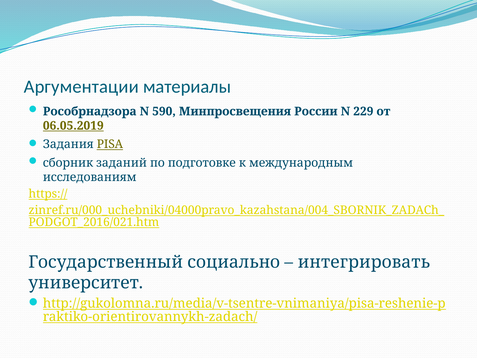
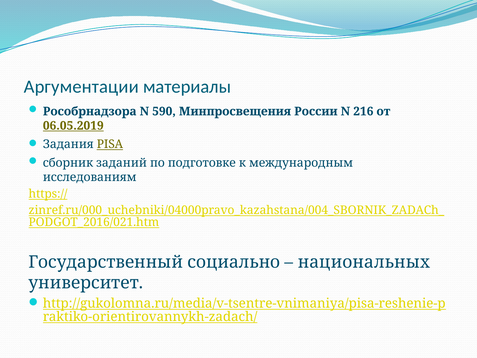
229: 229 -> 216 (363, 111)
интегрировать: интегрировать -> национальных (364, 262)
